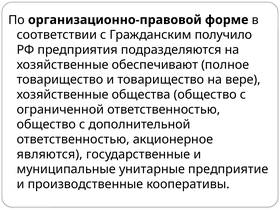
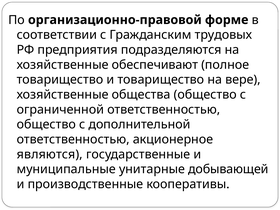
получило: получило -> трудовых (223, 35)
предприятие: предприятие -> добывающей (228, 169)
